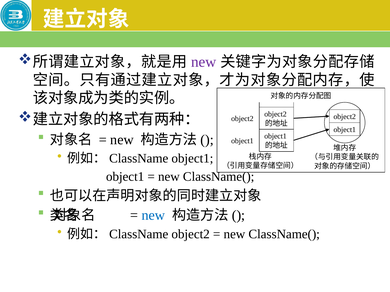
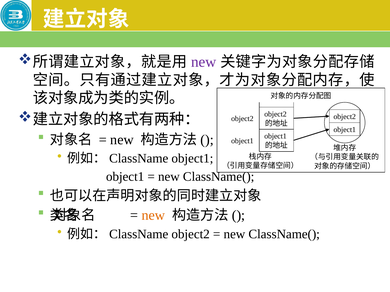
new colour: blue -> orange (153, 216)
